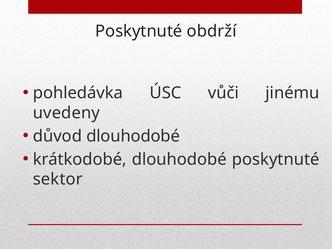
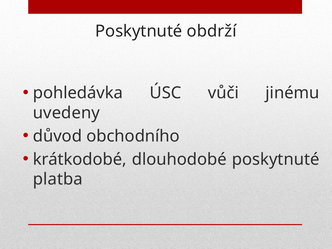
důvod dlouhodobé: dlouhodobé -> obchodního (133, 136)
sektor: sektor -> platba (58, 179)
